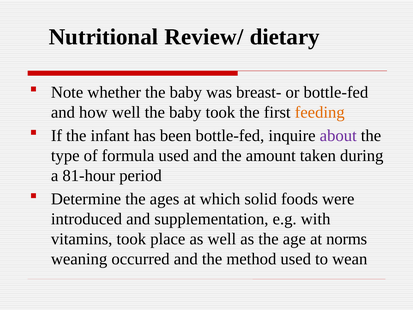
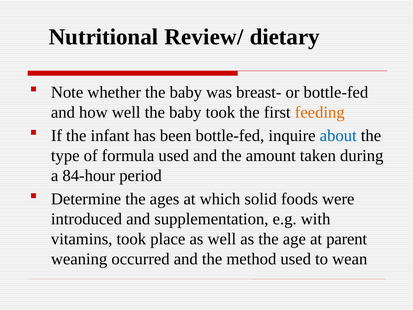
about colour: purple -> blue (338, 136)
81-hour: 81-hour -> 84-hour (89, 176)
norms: norms -> parent (347, 239)
